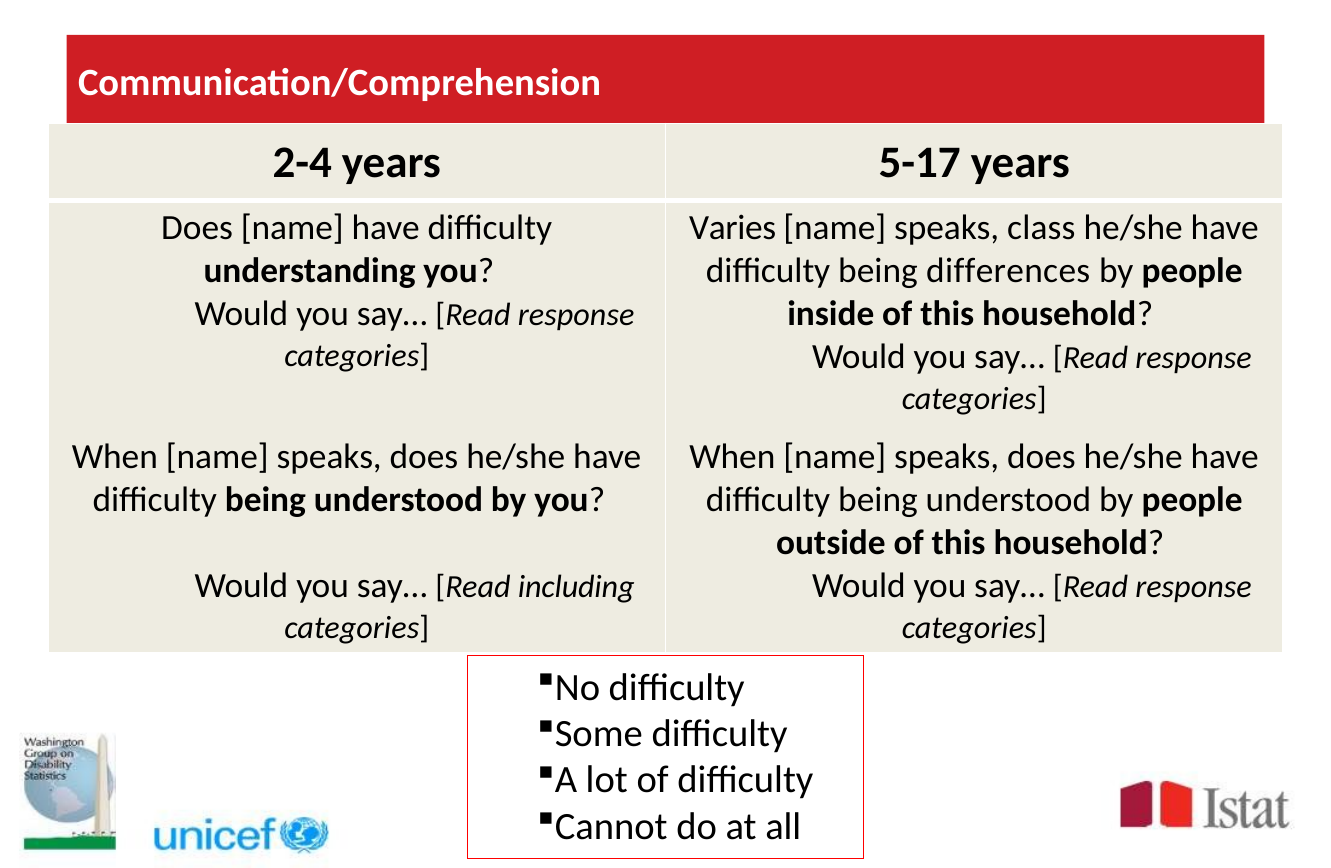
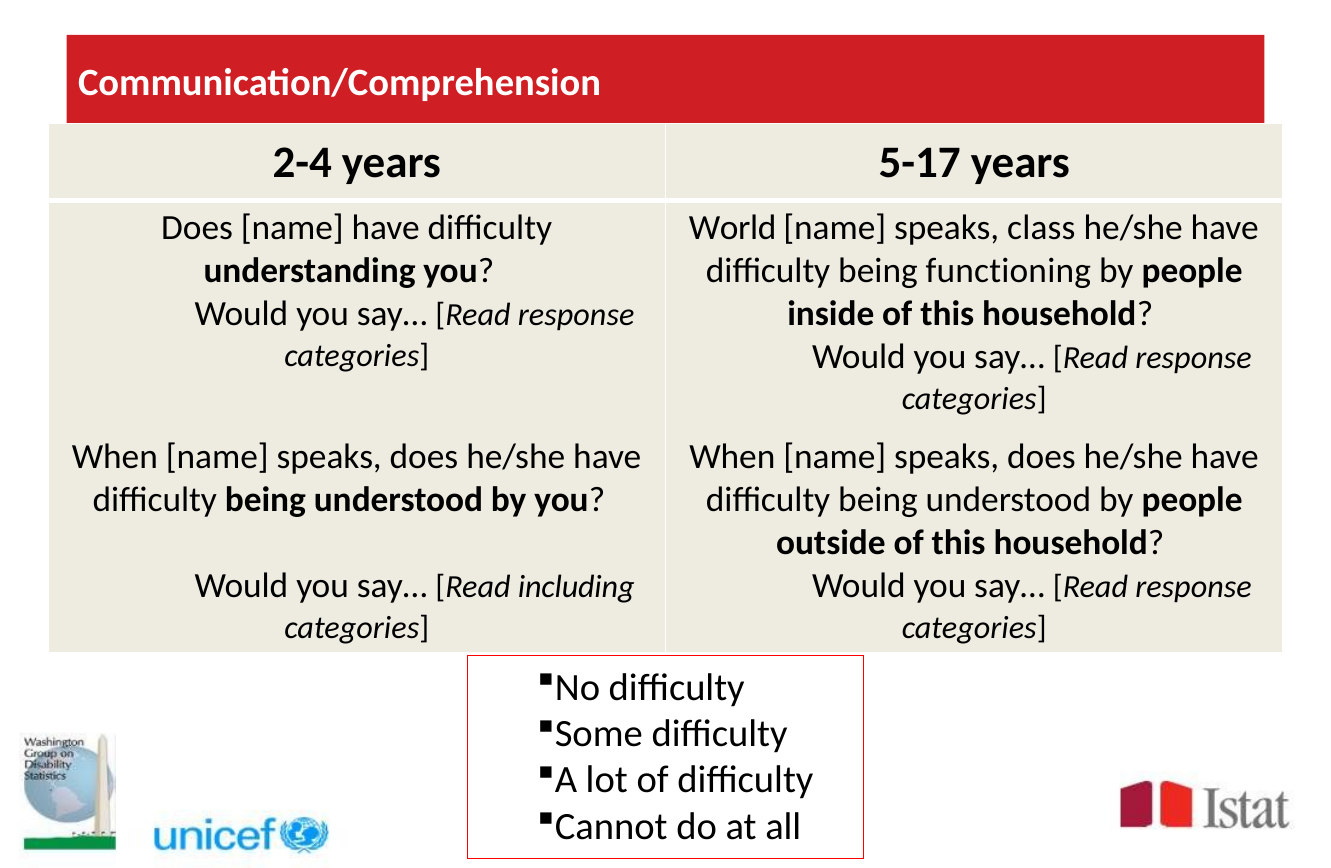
Varies: Varies -> World (733, 228)
differences: differences -> functioning (1008, 271)
